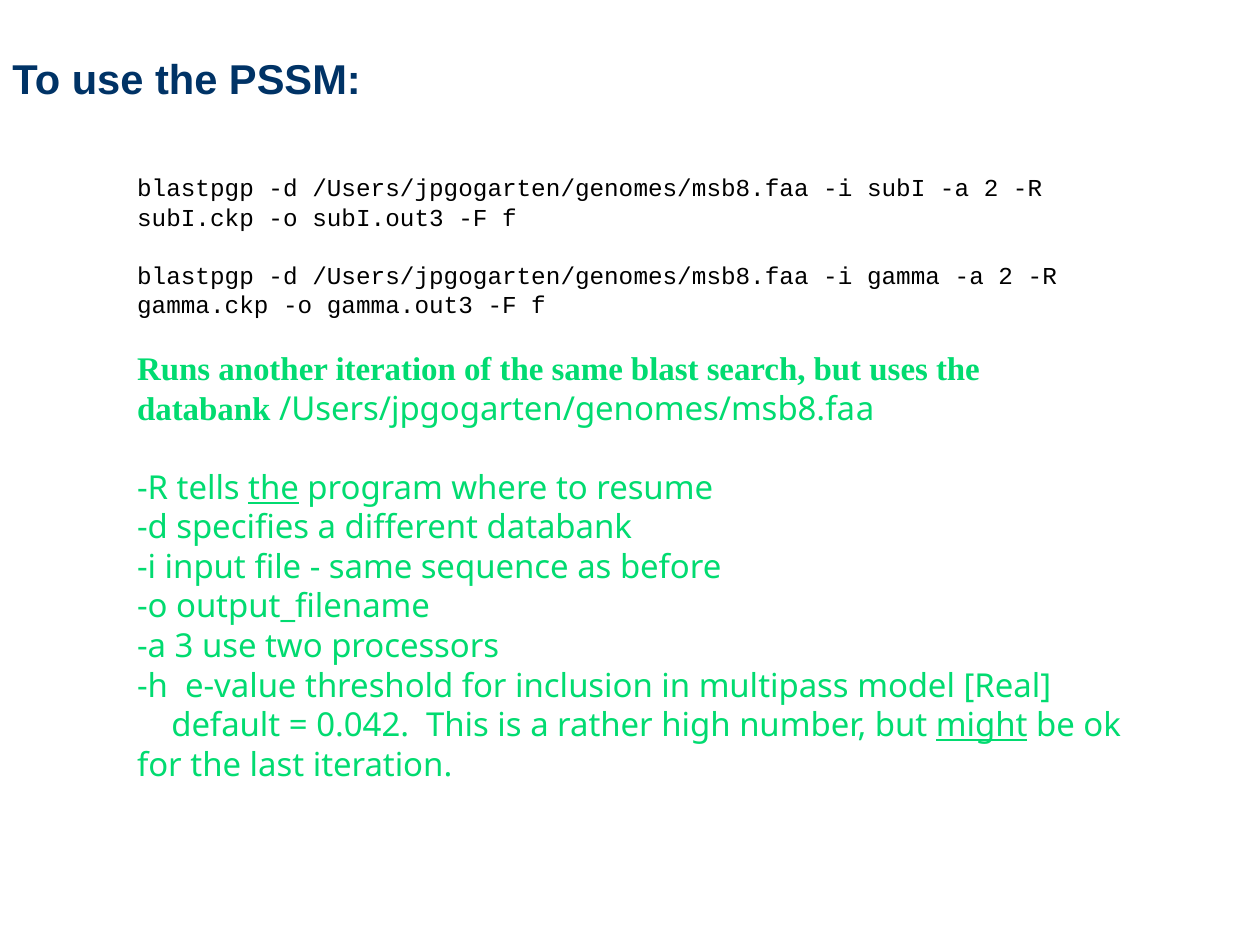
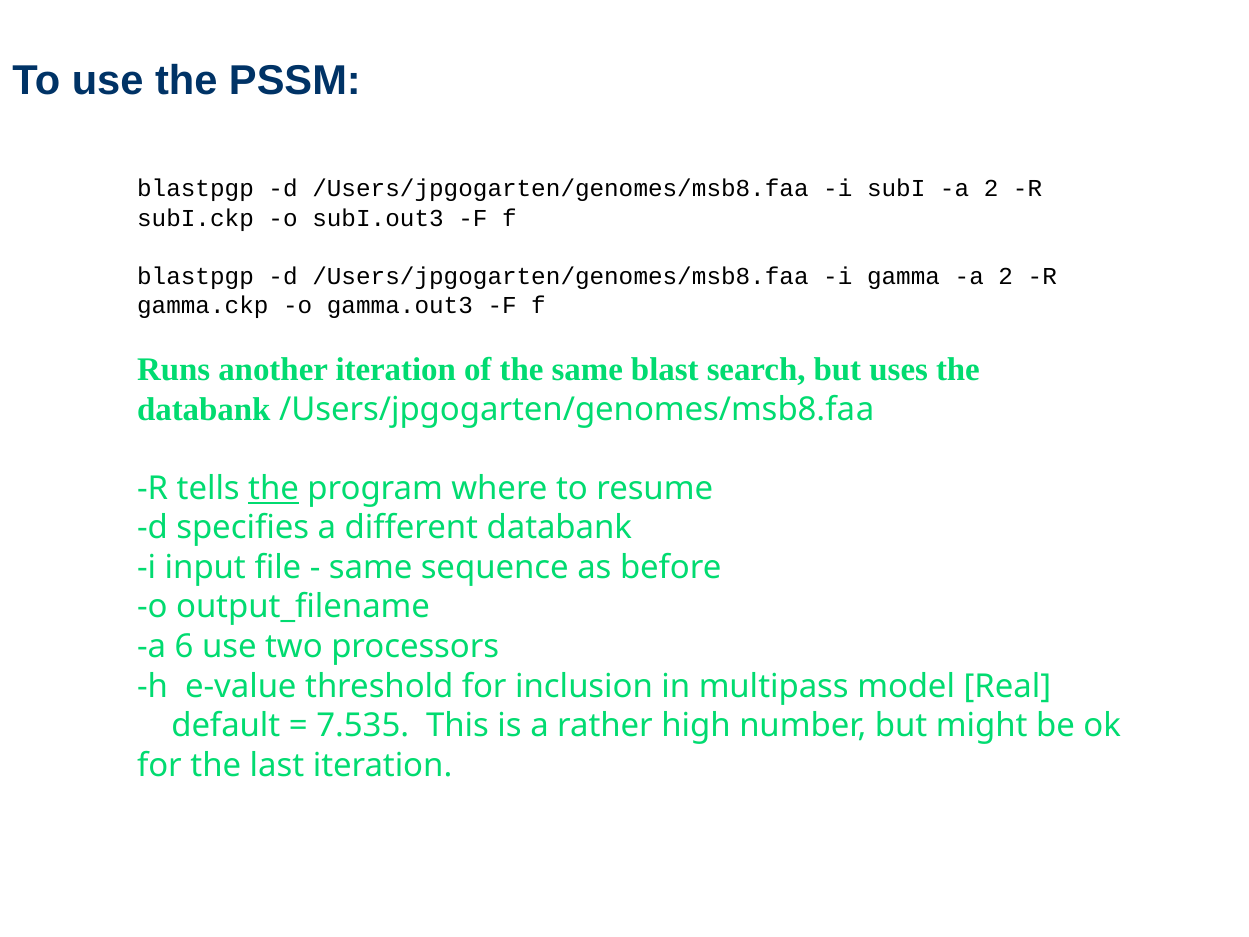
3: 3 -> 6 (184, 646)
0.042: 0.042 -> 7.535 (363, 725)
might underline: present -> none (982, 725)
